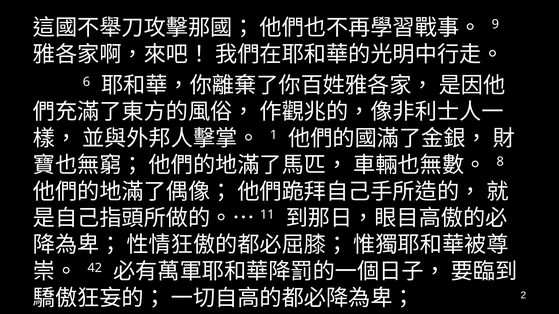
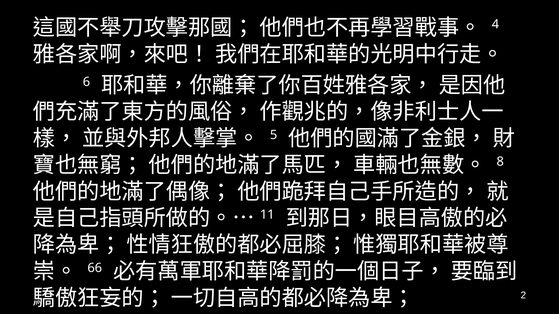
9: 9 -> 4 (495, 24)
1: 1 -> 5 (274, 135)
42: 42 -> 66 (95, 268)
